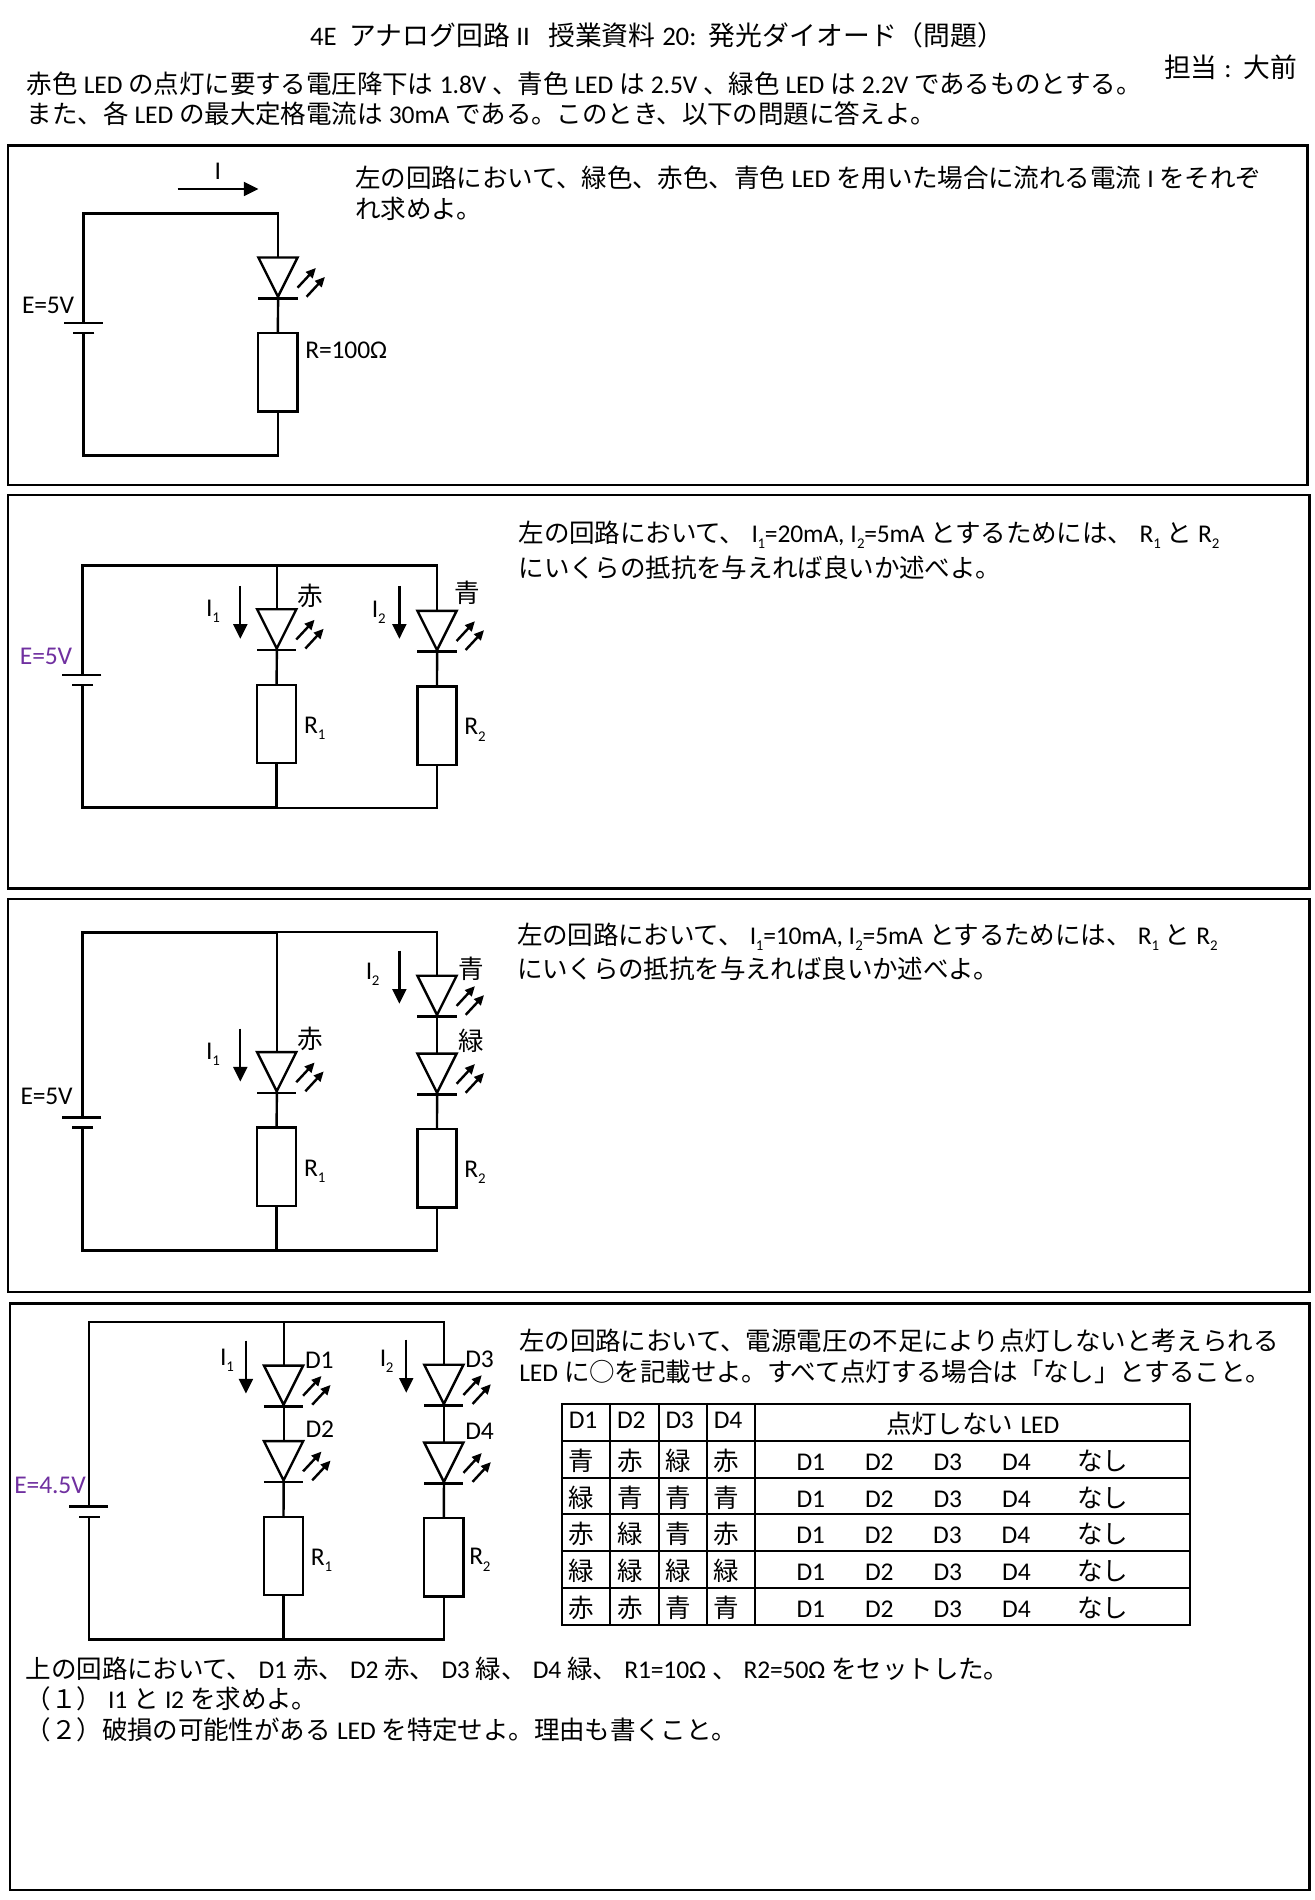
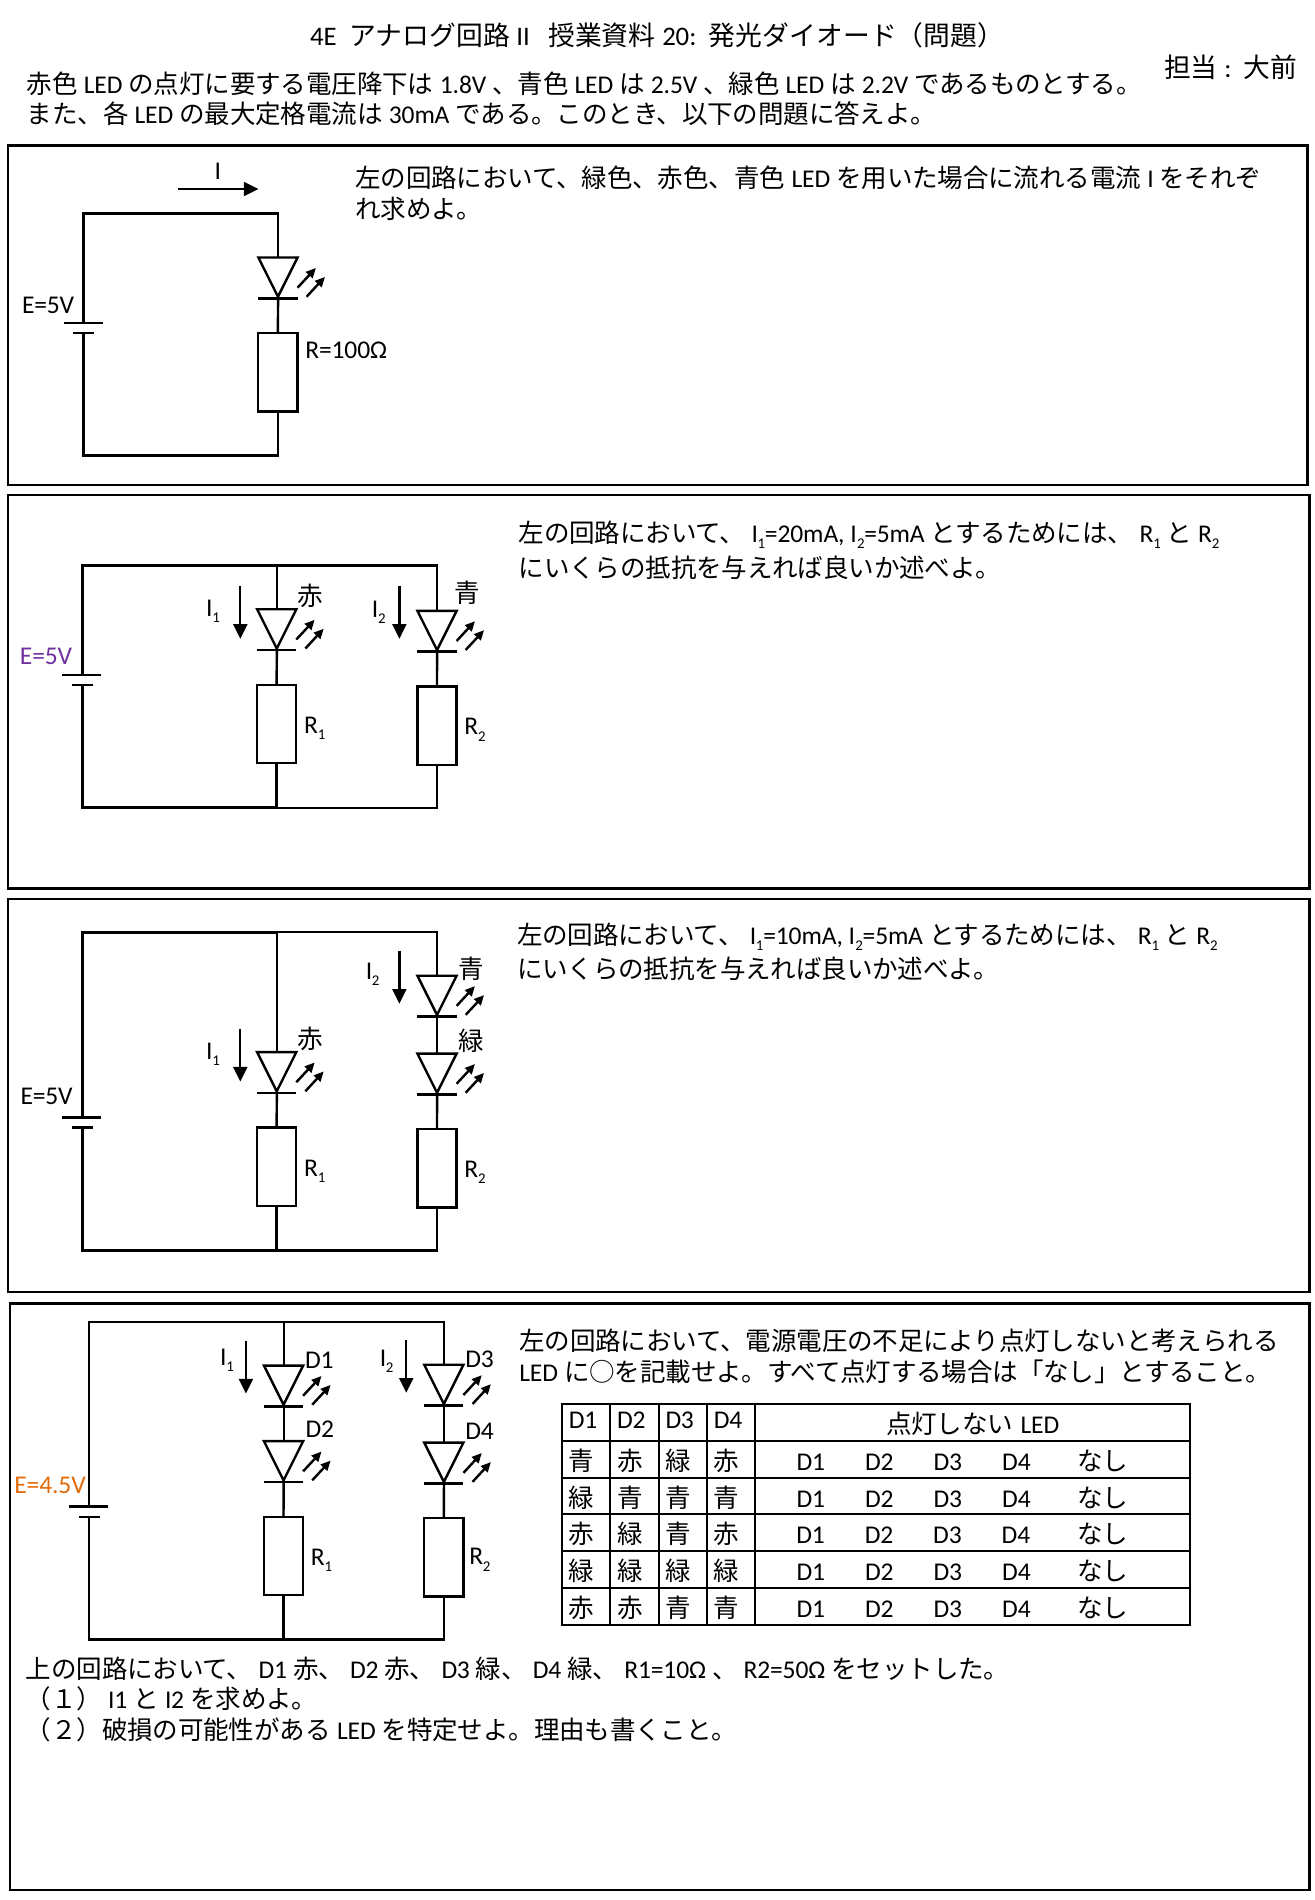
E=4.5V colour: purple -> orange (50, 1484)
